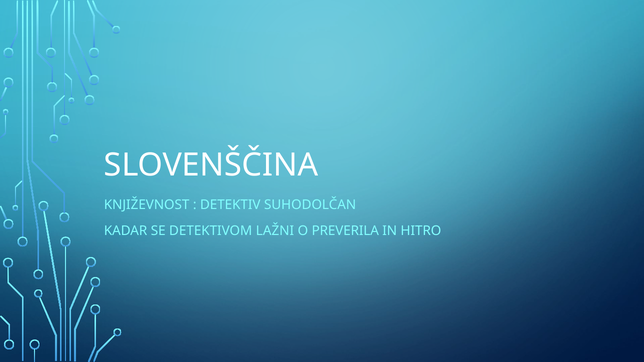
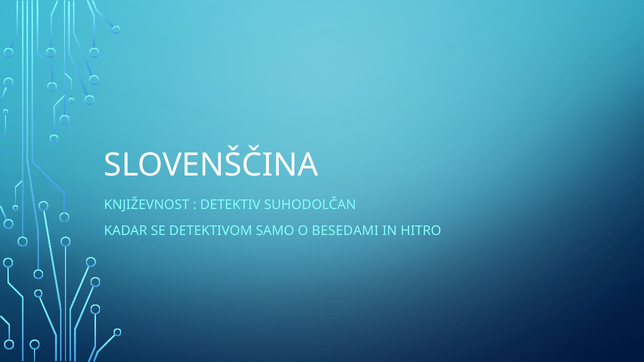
LAŽNI: LAŽNI -> SAMO (275, 231)
PREVERILA: PREVERILA -> BESEDAMI (345, 231)
